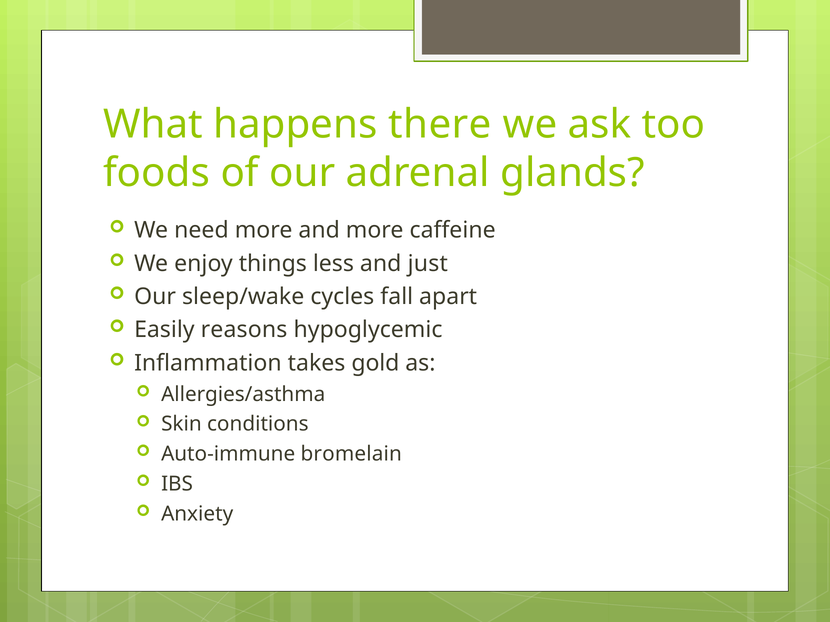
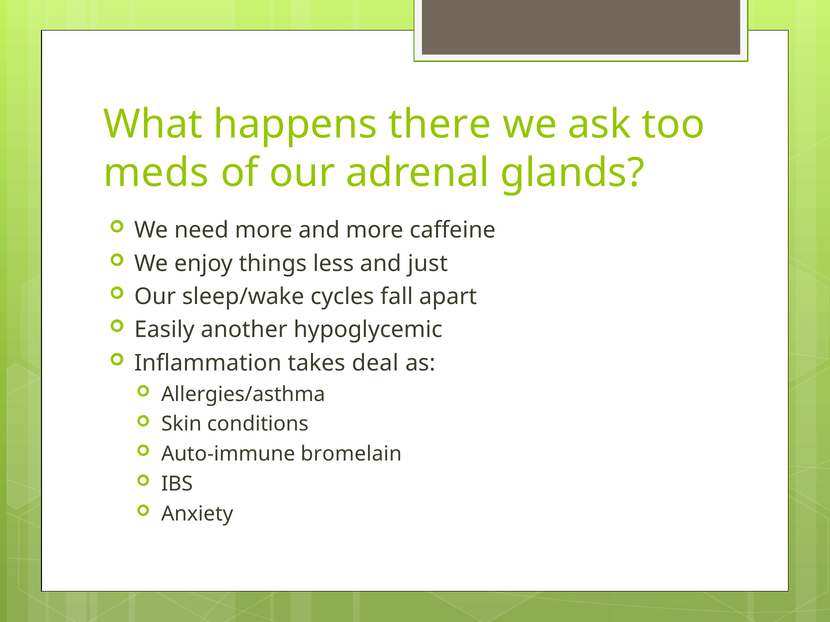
foods: foods -> meds (156, 173)
reasons: reasons -> another (244, 330)
gold: gold -> deal (375, 363)
